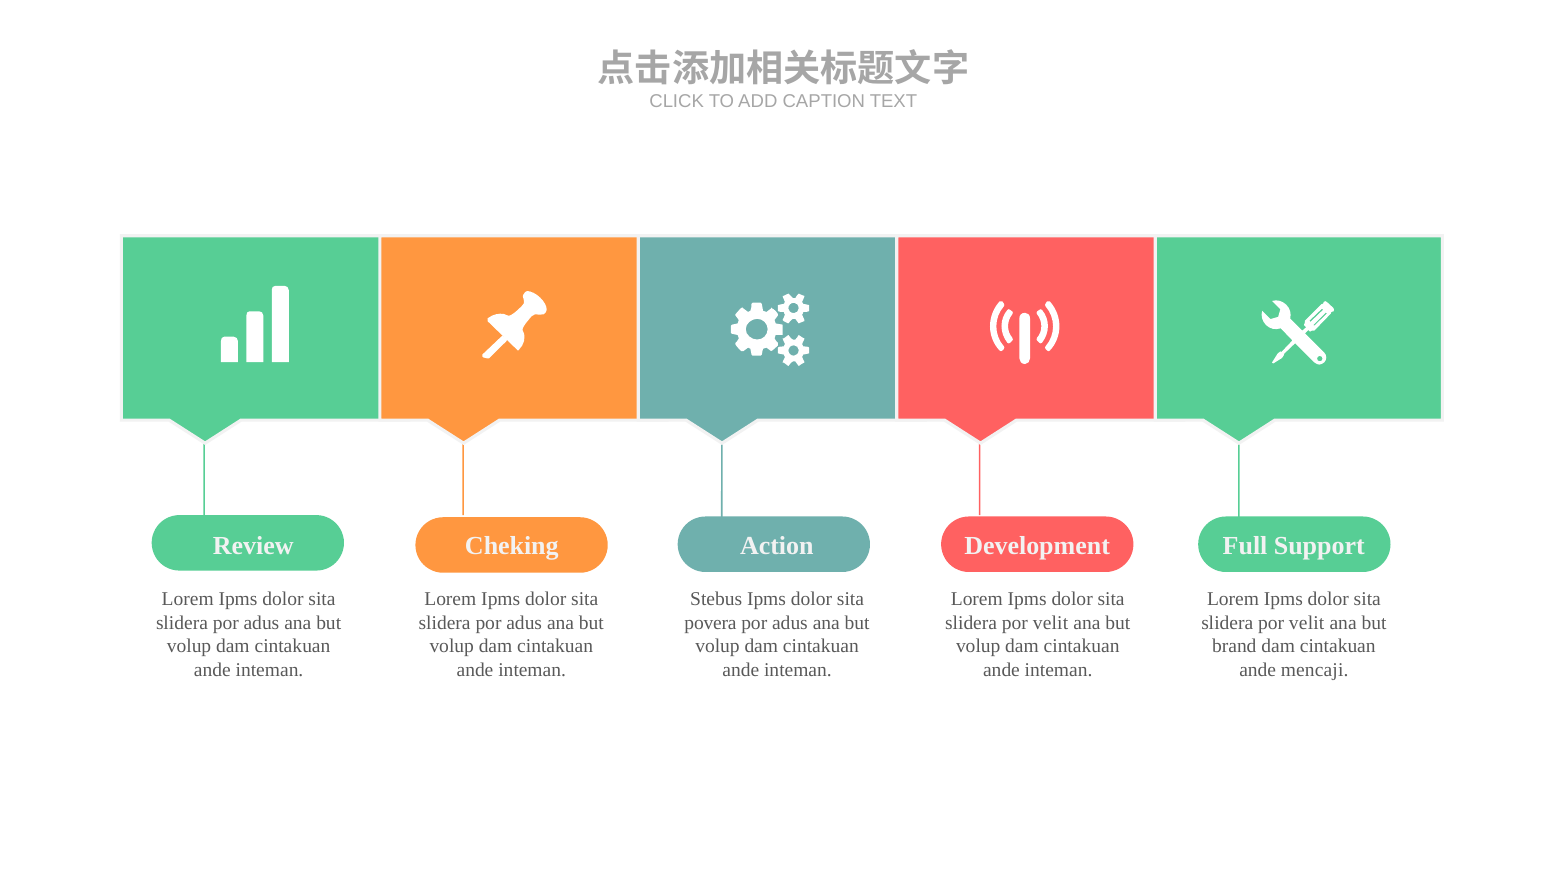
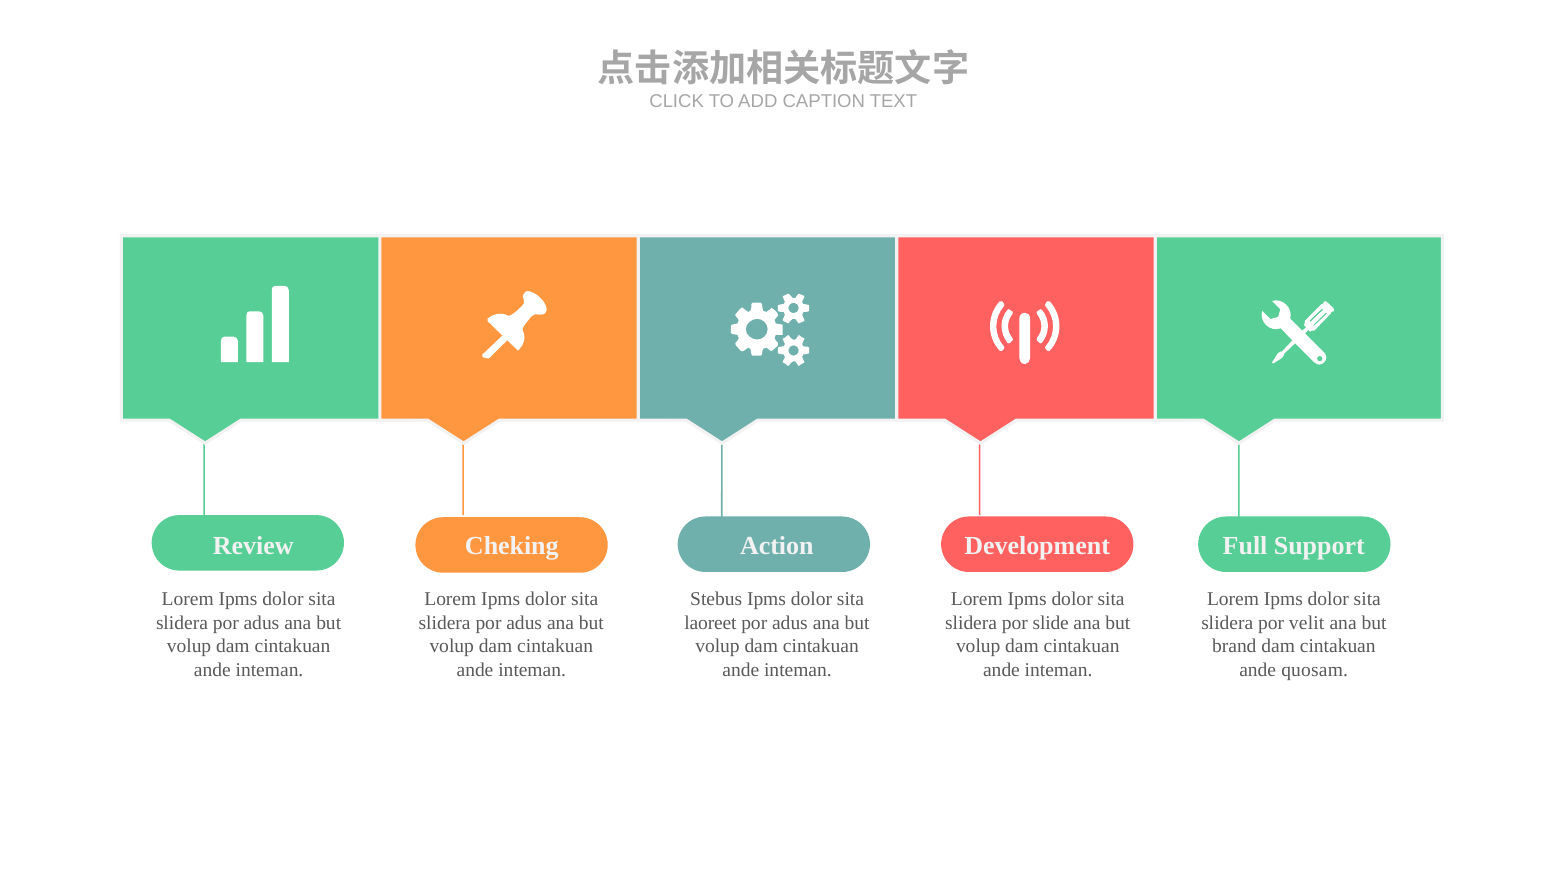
povera: povera -> laoreet (711, 623)
velit: velit -> slide (1051, 623)
mencaji: mencaji -> quosam (1315, 670)
